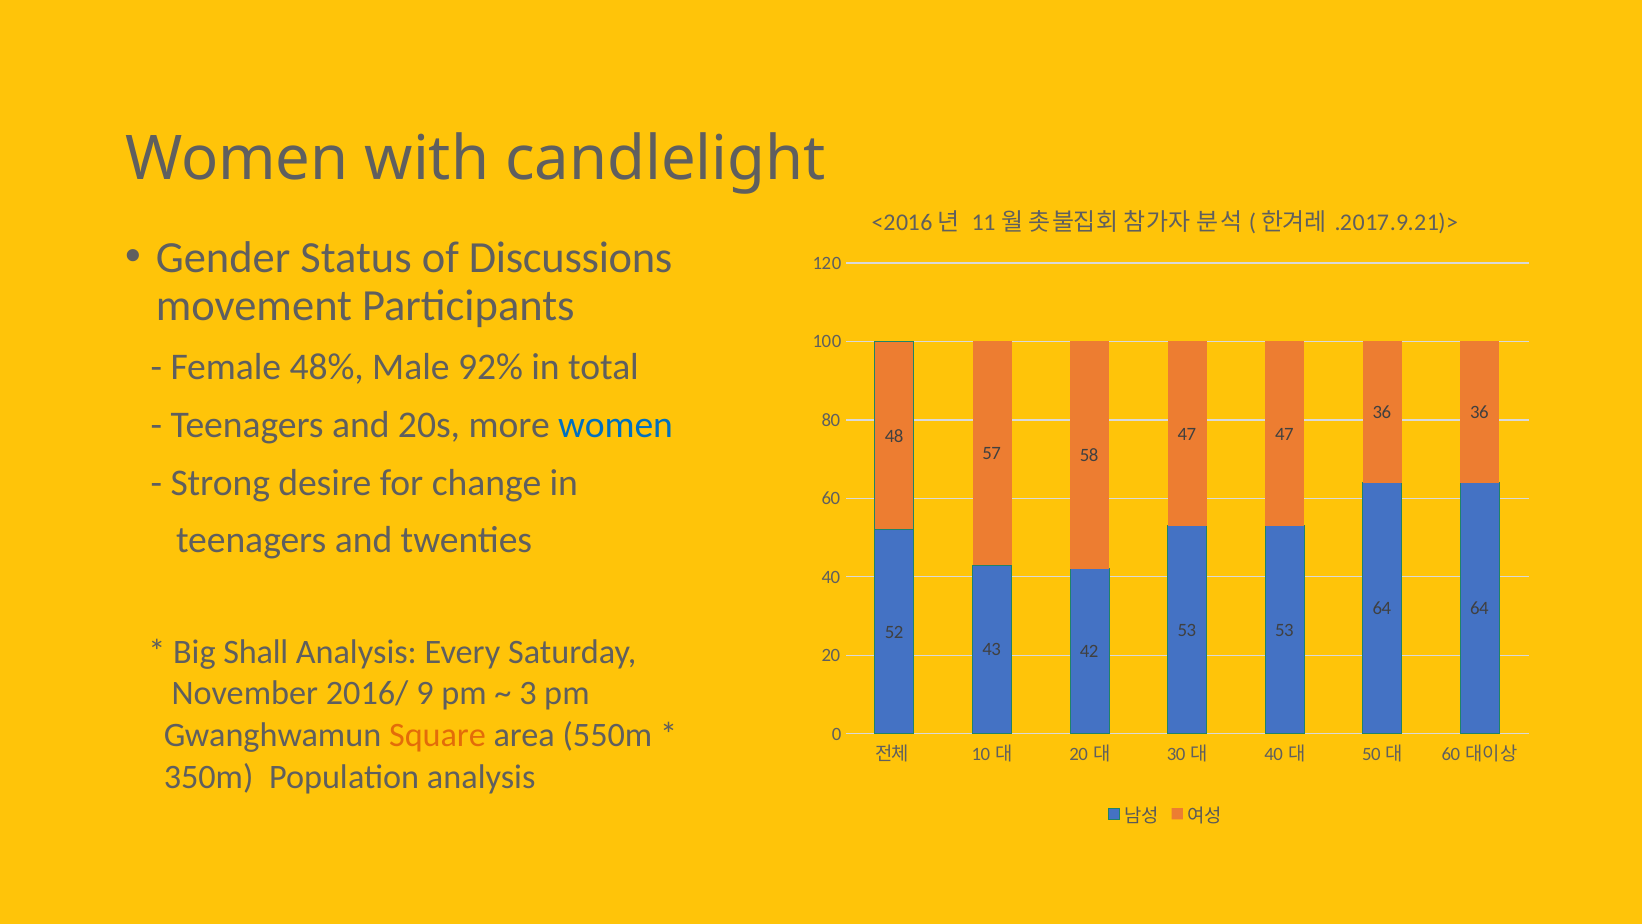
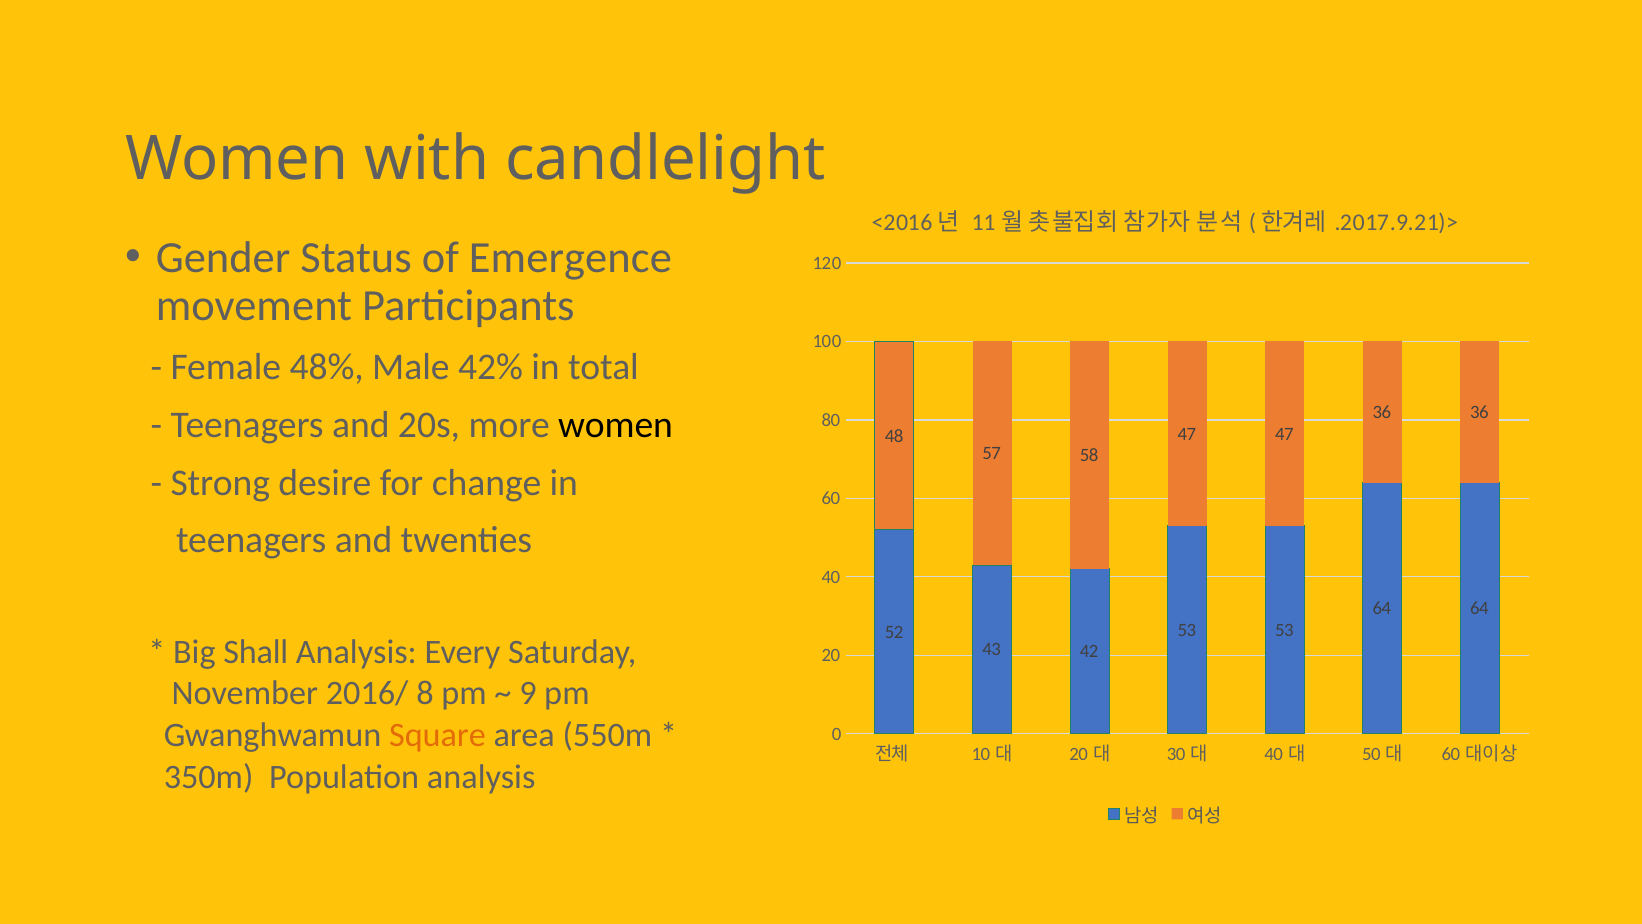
Discussions: Discussions -> Emergence (570, 258)
92%: 92% -> 42% (491, 367)
women colour: blue -> black (616, 425)
9: 9 -> 8 (425, 693)
3: 3 -> 9 (528, 693)
